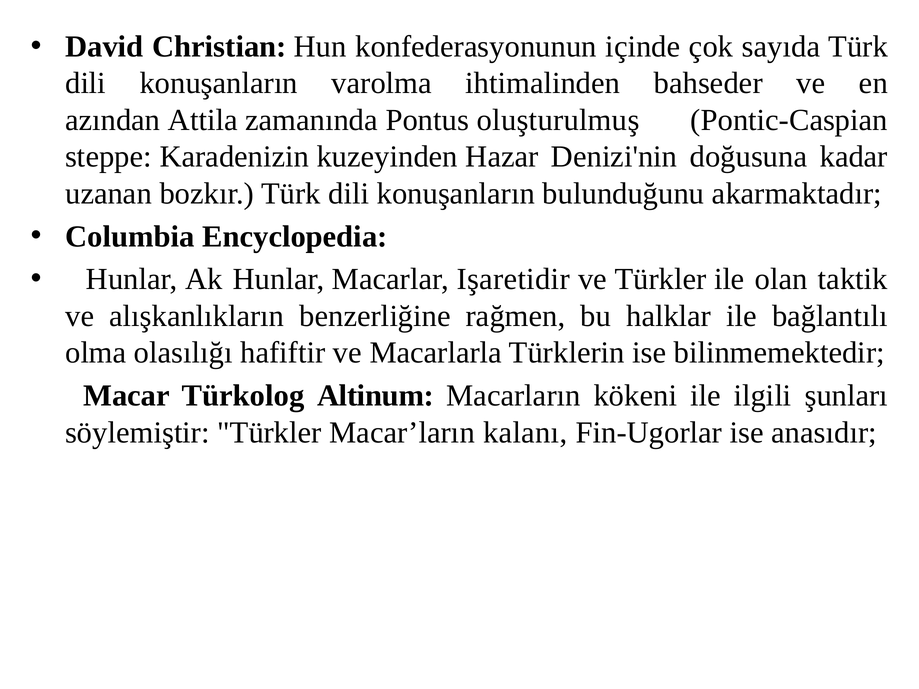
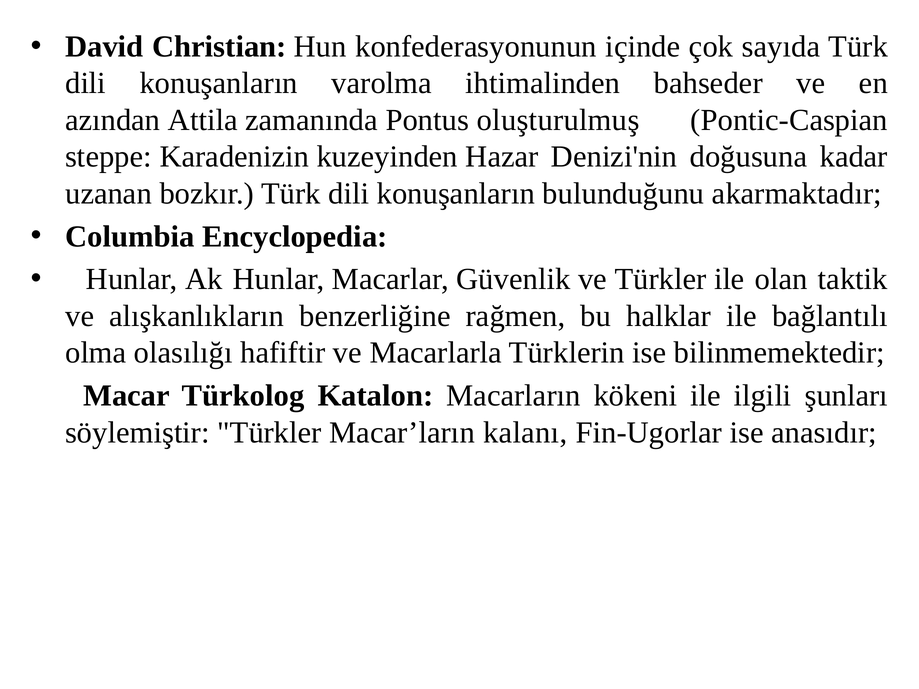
Işaretidir: Işaretidir -> Güvenlik (513, 279)
Altinum: Altinum -> Katalon (375, 396)
